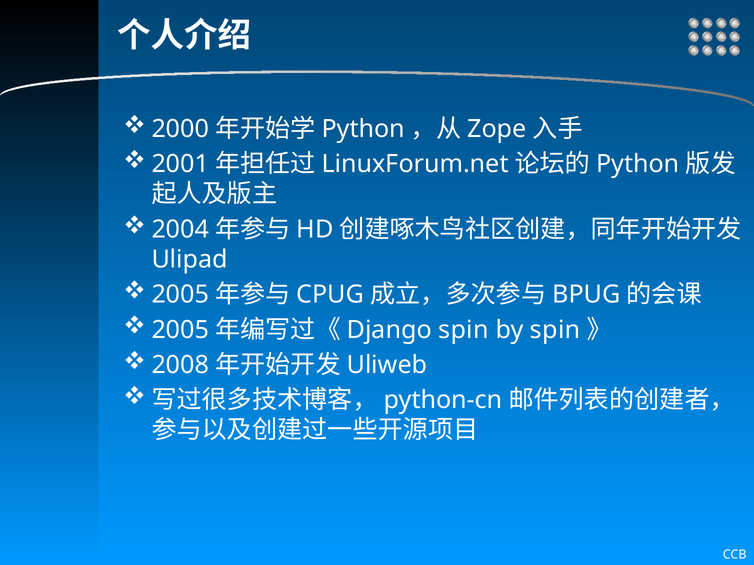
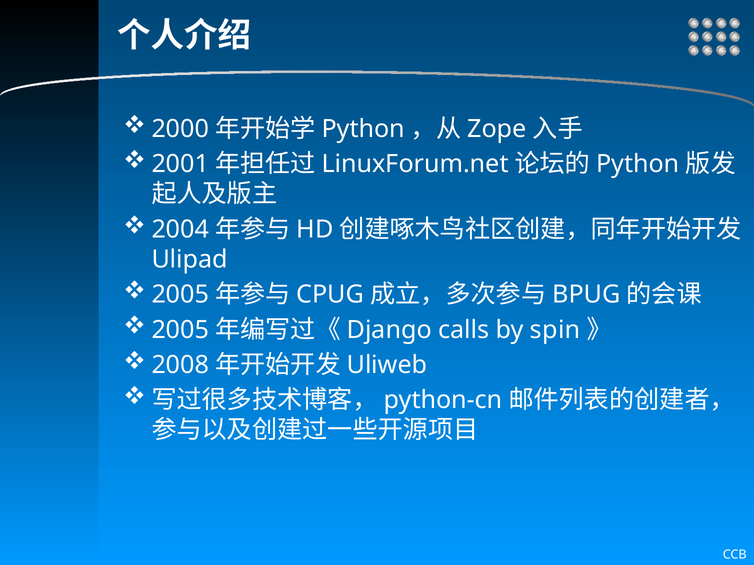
spin: spin -> calls (464, 330)
